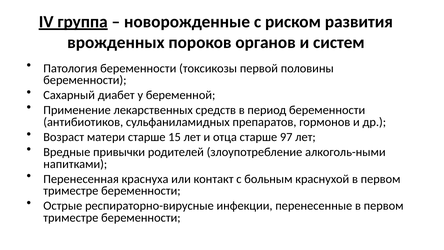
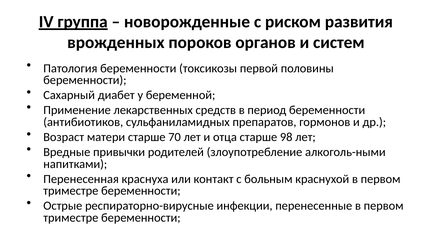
15: 15 -> 70 (175, 137)
97: 97 -> 98 (286, 137)
